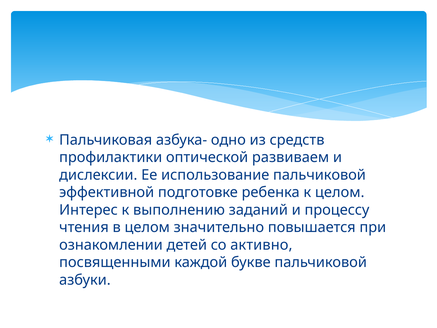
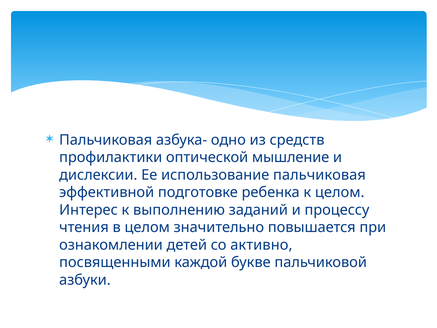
развиваем: развиваем -> мышление (291, 157)
использование пальчиковой: пальчиковой -> пальчиковая (319, 175)
